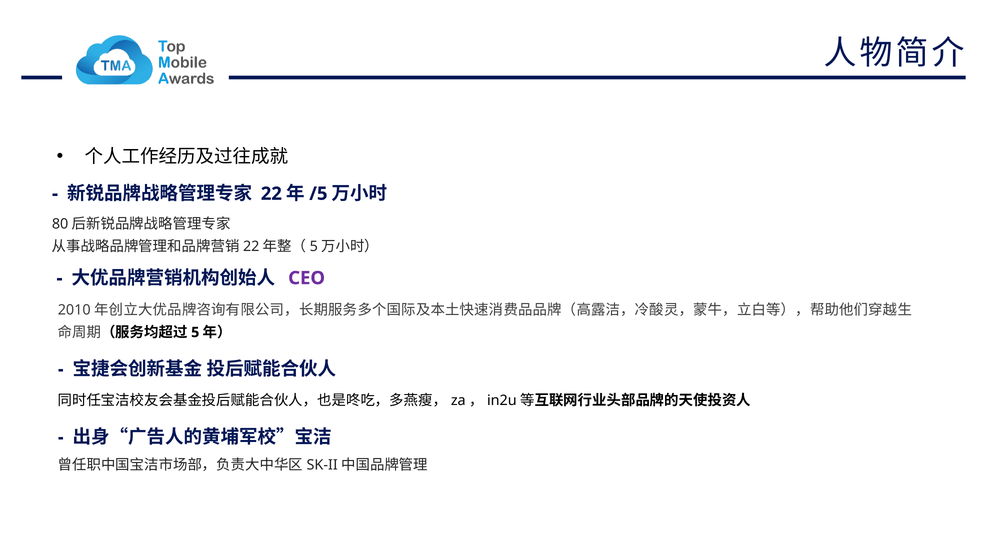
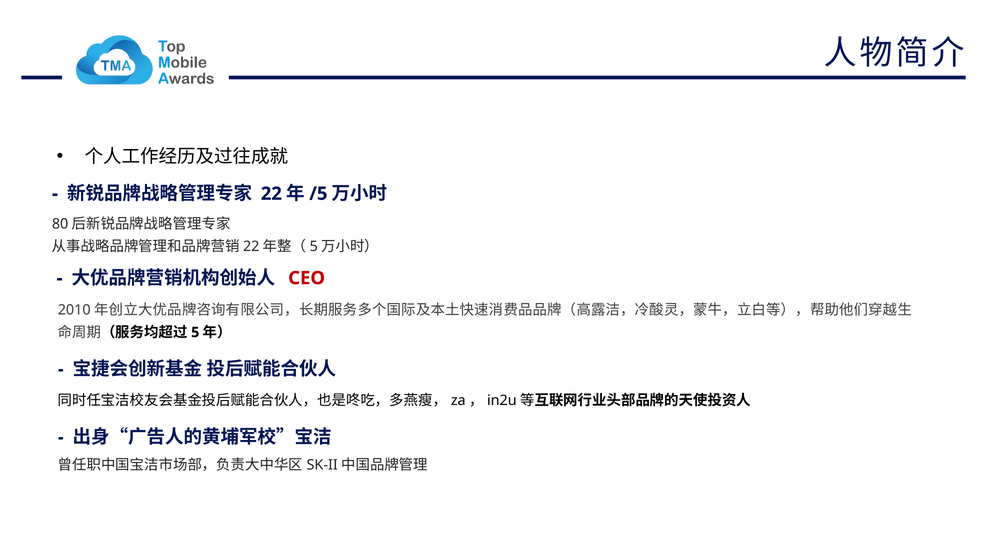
CEO colour: purple -> red (307, 278)
